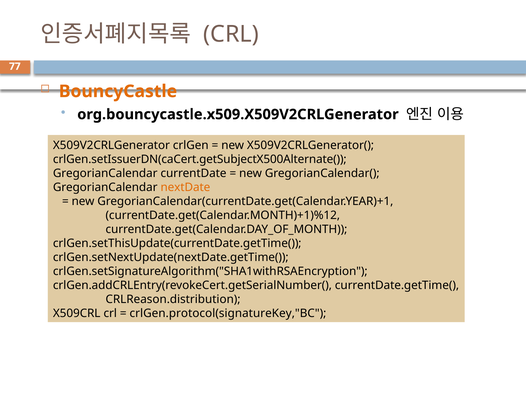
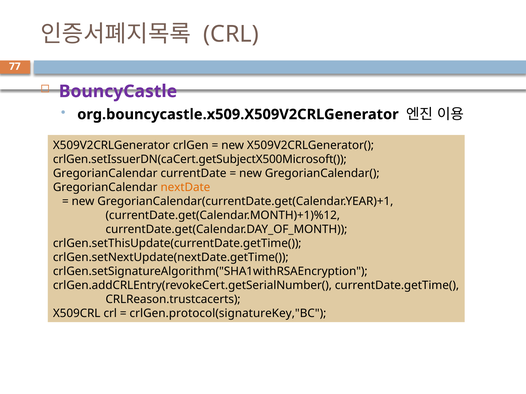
BouncyCastle colour: orange -> purple (118, 91)
crlGen.setIssuerDN(caCert.getSubjectX500Alternate(: crlGen.setIssuerDN(caCert.getSubjectX500Alternate( -> crlGen.setIssuerDN(caCert.getSubjectX500Microsoft( (200, 160)
CRLReason.distribution: CRLReason.distribution -> CRLReason.trustcacerts (173, 300)
